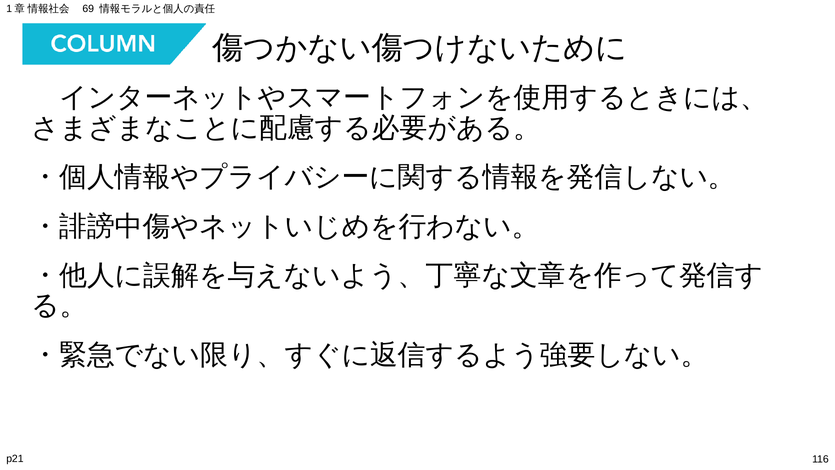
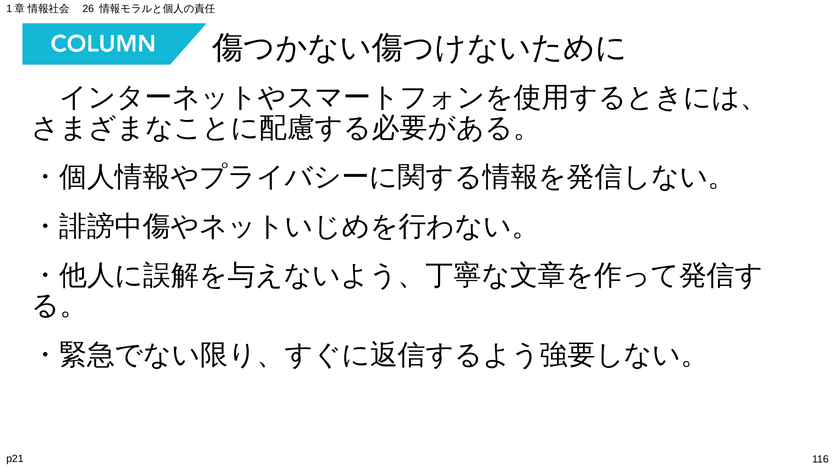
69: 69 -> 26 (88, 9)
